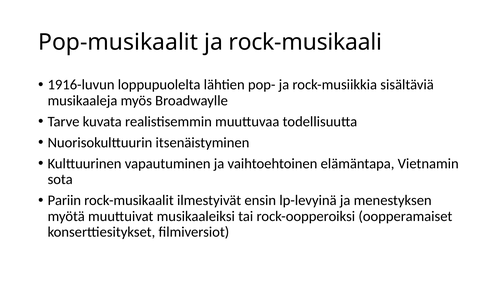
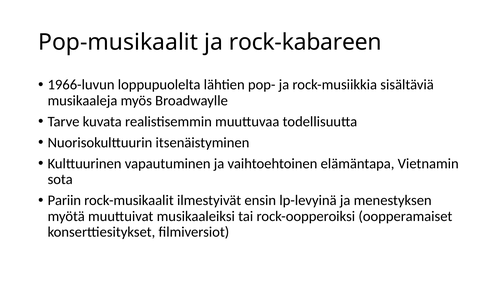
rock-musikaali: rock-musikaali -> rock-kabareen (305, 42)
1916-luvun: 1916-luvun -> 1966-luvun (81, 85)
